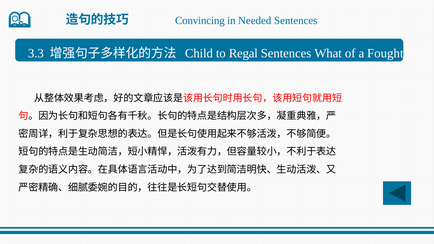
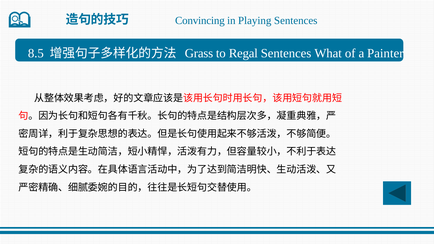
Needed: Needed -> Playing (255, 21)
3.3: 3.3 -> 8.5 (36, 53)
Child: Child -> Grass (199, 53)
Fought: Fought -> Painter (385, 53)
